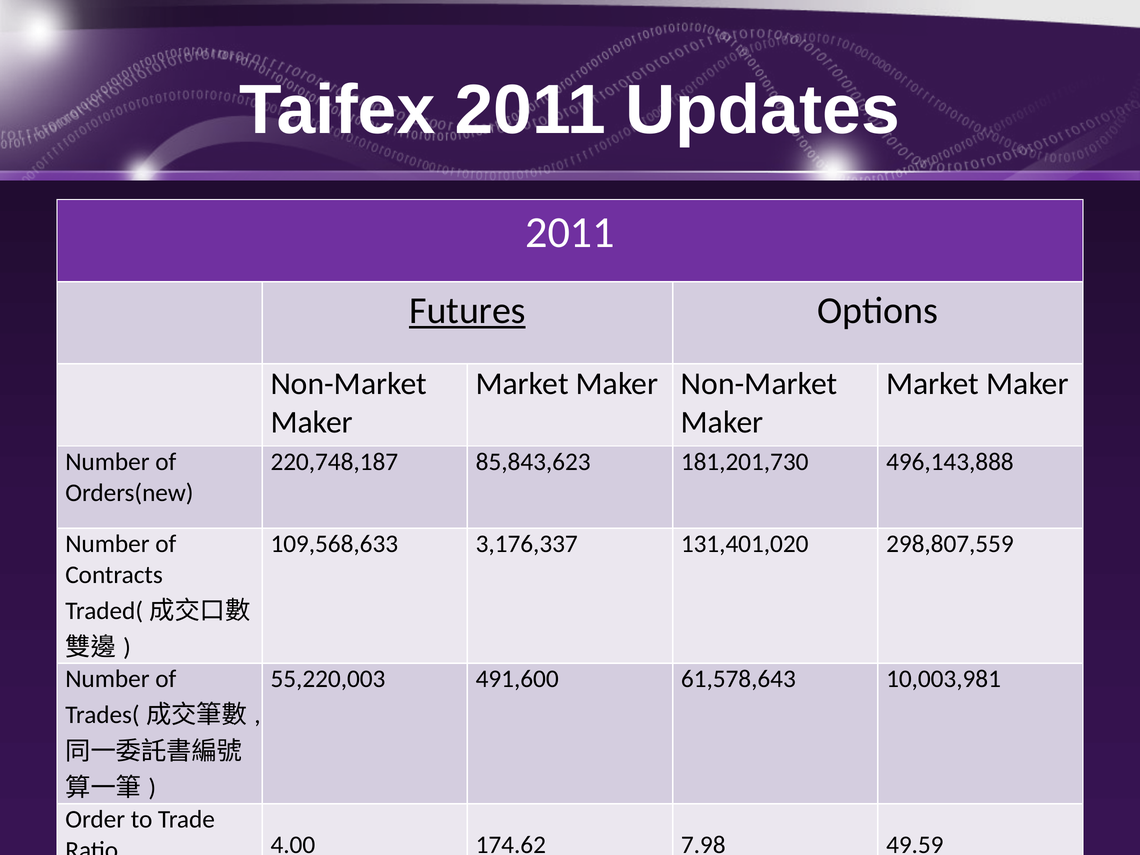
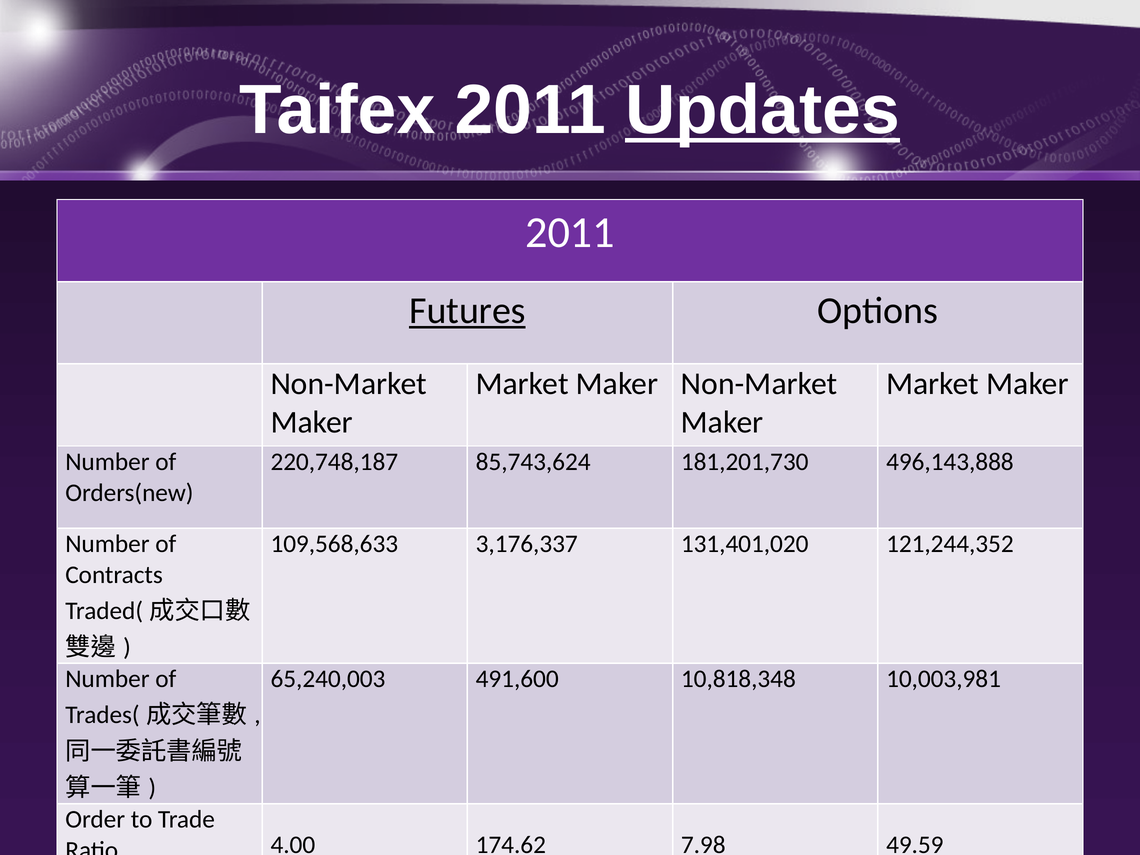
Updates underline: none -> present (762, 110)
85,843,623: 85,843,623 -> 85,743,624 (533, 462)
298,807,559: 298,807,559 -> 121,244,352 (950, 544)
55,220,003: 55,220,003 -> 65,240,003 (328, 679)
61,578,643: 61,578,643 -> 10,818,348 (738, 679)
